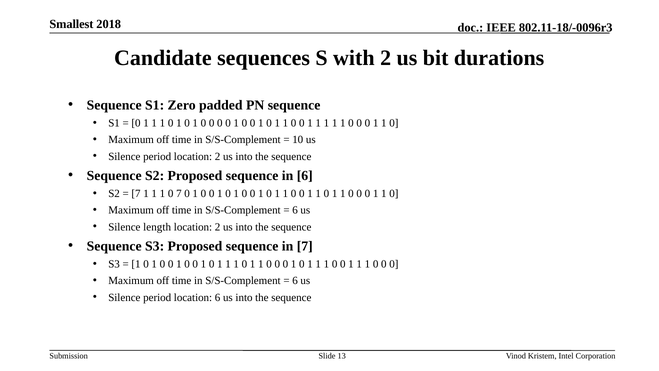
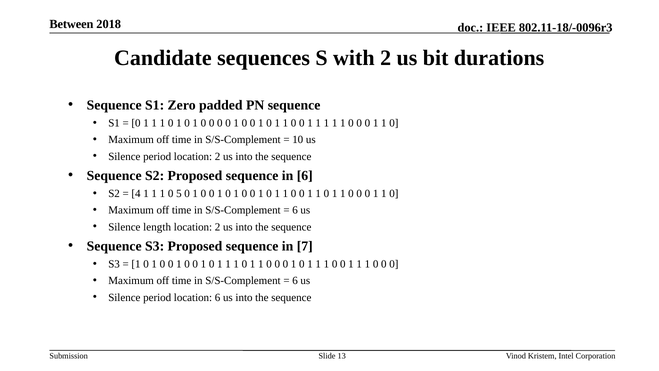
Smallest: Smallest -> Between (71, 24)
7: 7 -> 4 (136, 194)
0 7: 7 -> 5 (179, 194)
